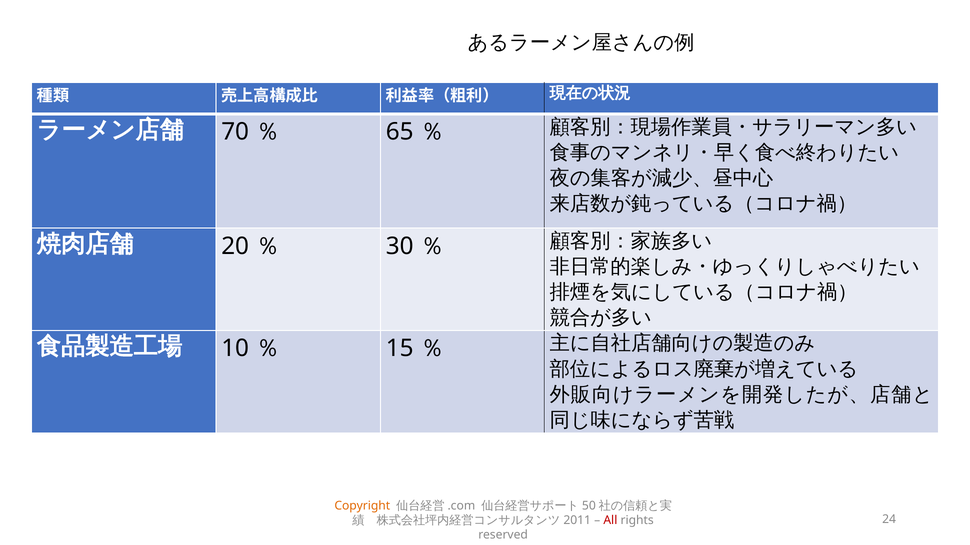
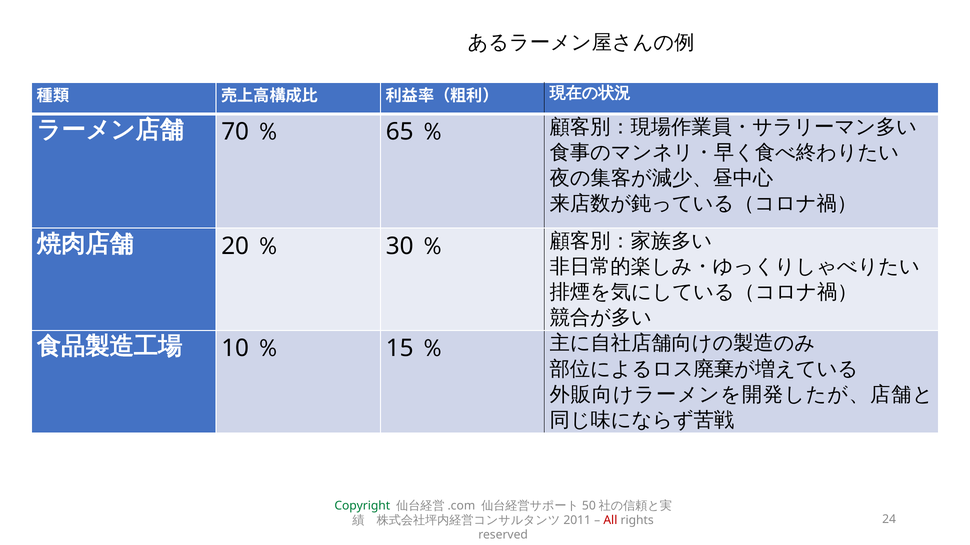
Copyright colour: orange -> green (362, 507)
